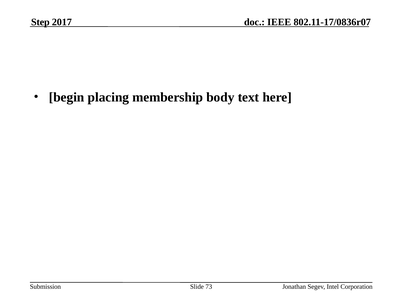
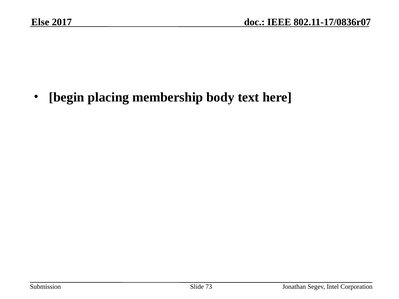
Step: Step -> Else (40, 22)
